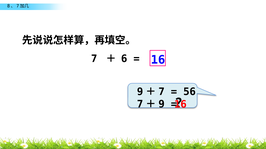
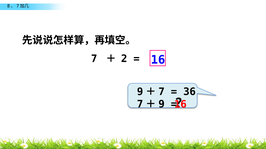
6: 6 -> 2 (124, 59)
56: 56 -> 36 (190, 92)
